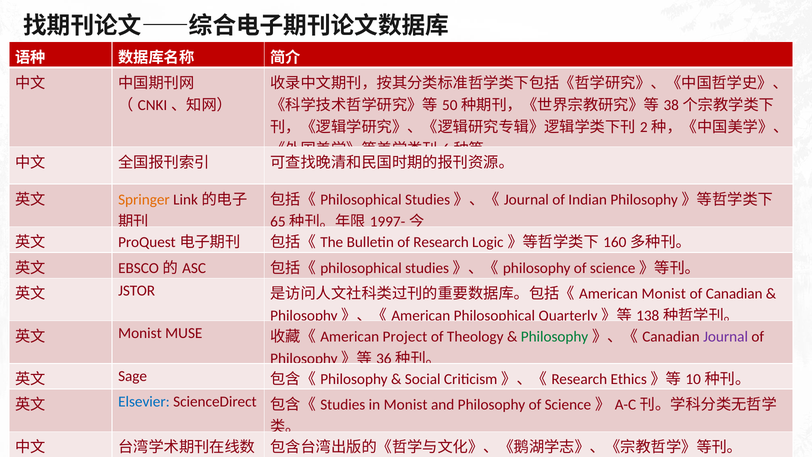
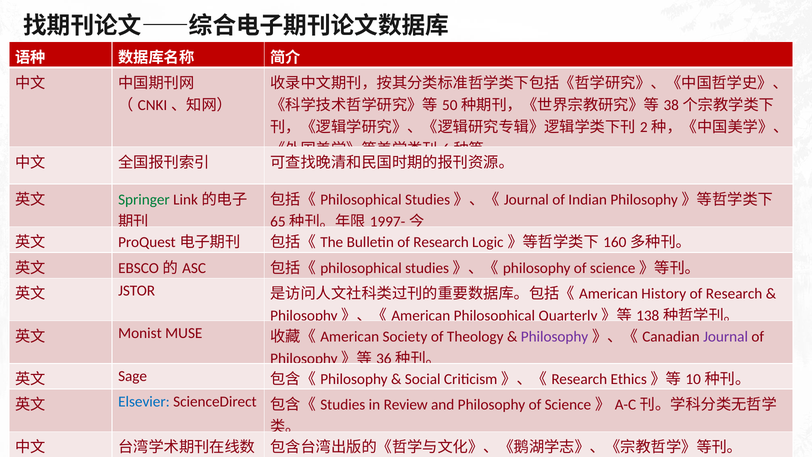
Springer colour: orange -> green (144, 200)
Monist: Monist -> History (664, 294)
Canadian: Canadian -> Research (734, 294)
Project: Project -> Society (405, 336)
Philosophy colour: green -> purple (555, 336)
in Monist: Monist -> Review (406, 404)
